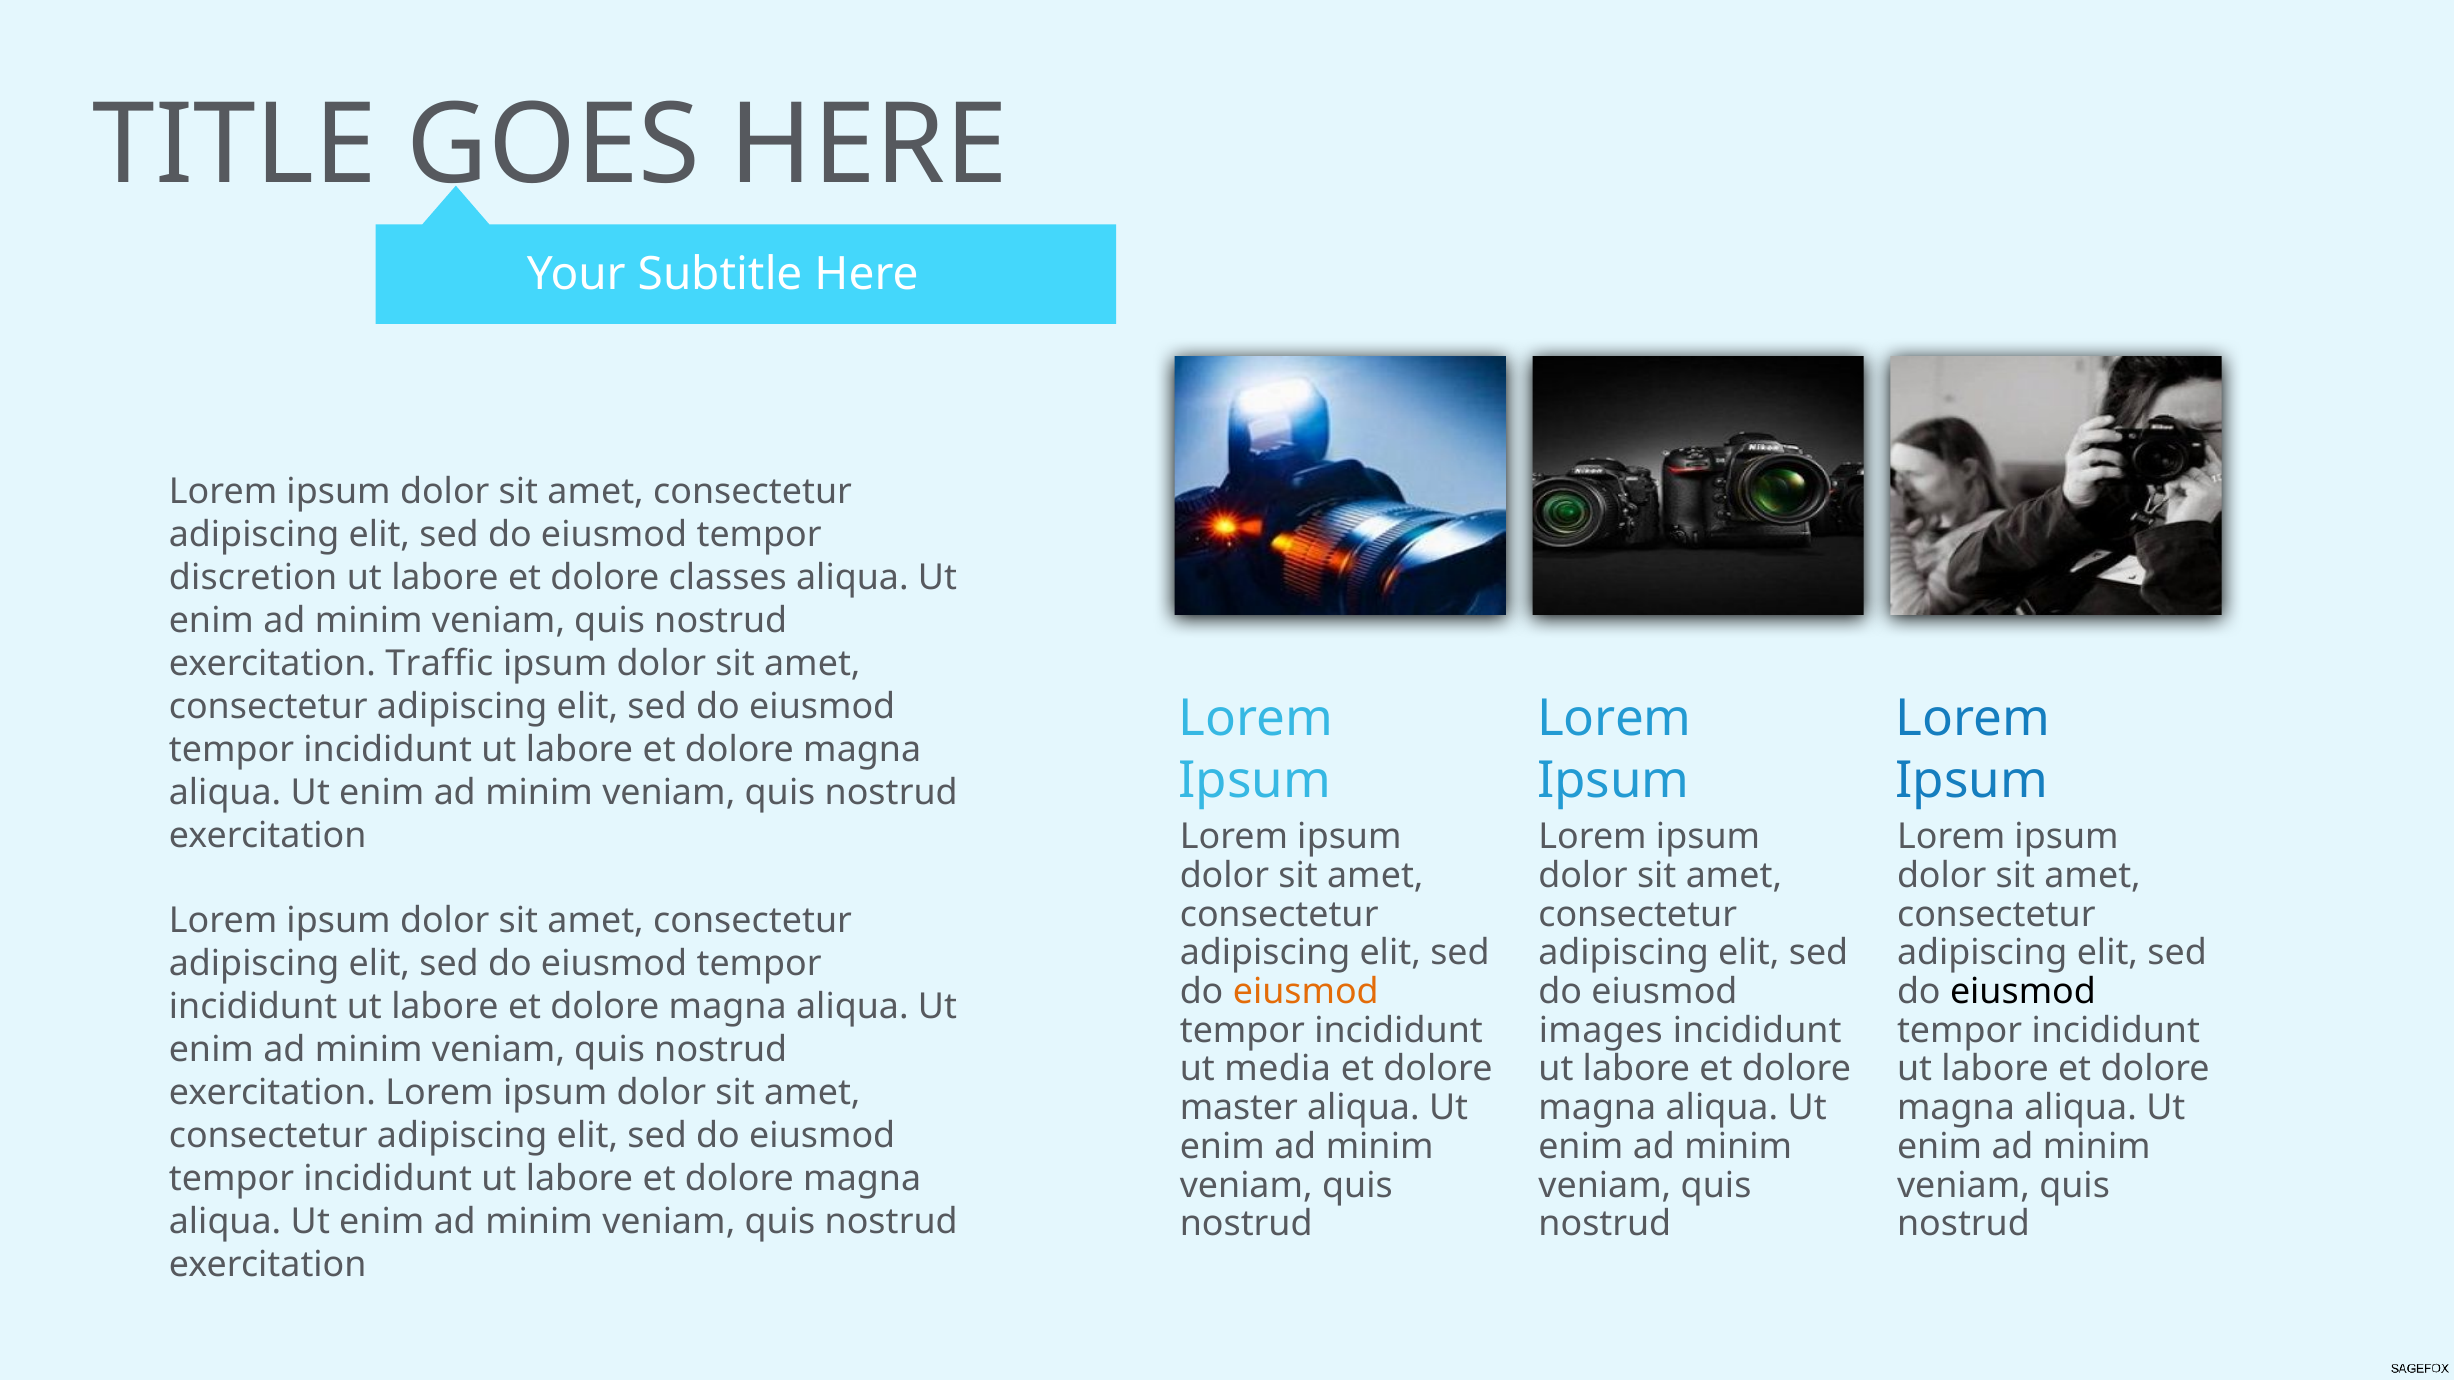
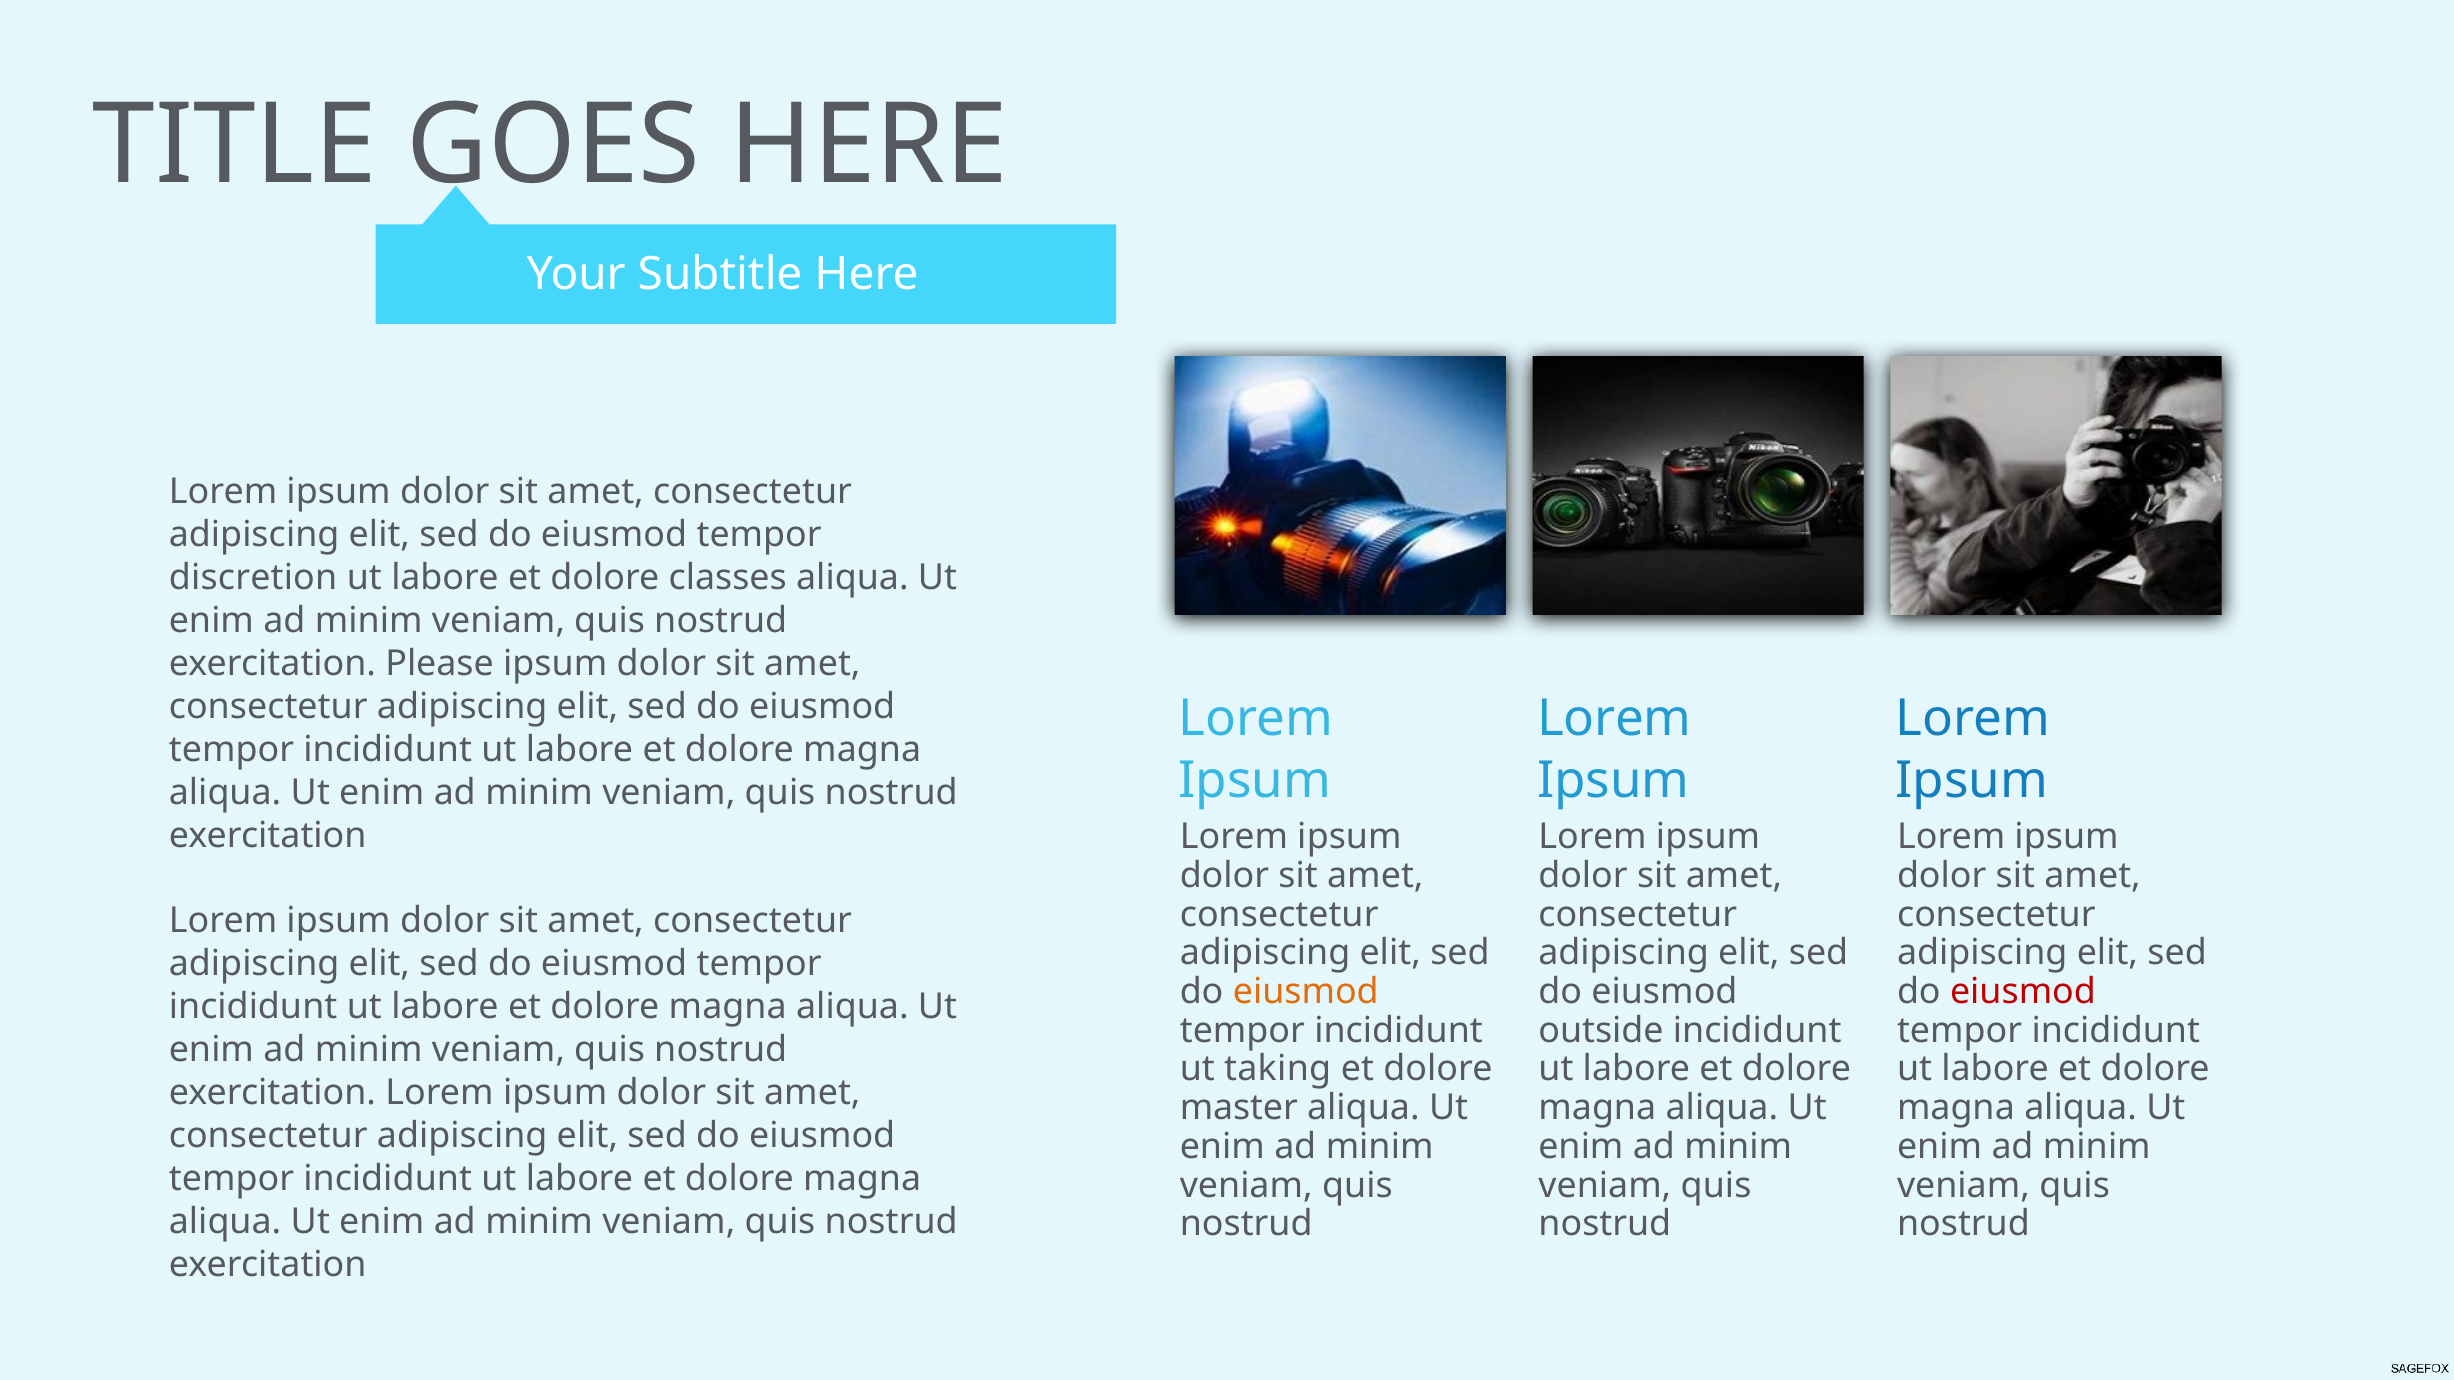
Traffic: Traffic -> Please (440, 664)
eiusmod colour: black -> red (2023, 992)
images: images -> outside (1601, 1031)
media: media -> taking (1278, 1069)
